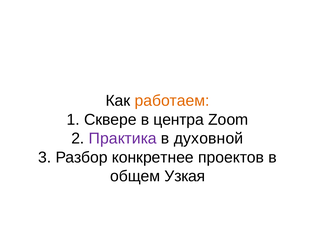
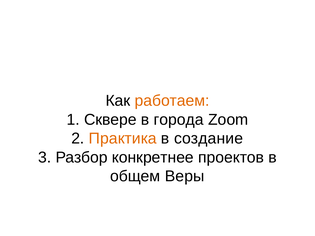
центра: центра -> города (179, 120)
Практика colour: purple -> orange (123, 139)
духовной: духовной -> создание (209, 139)
Узкая: Узкая -> Веры (185, 176)
